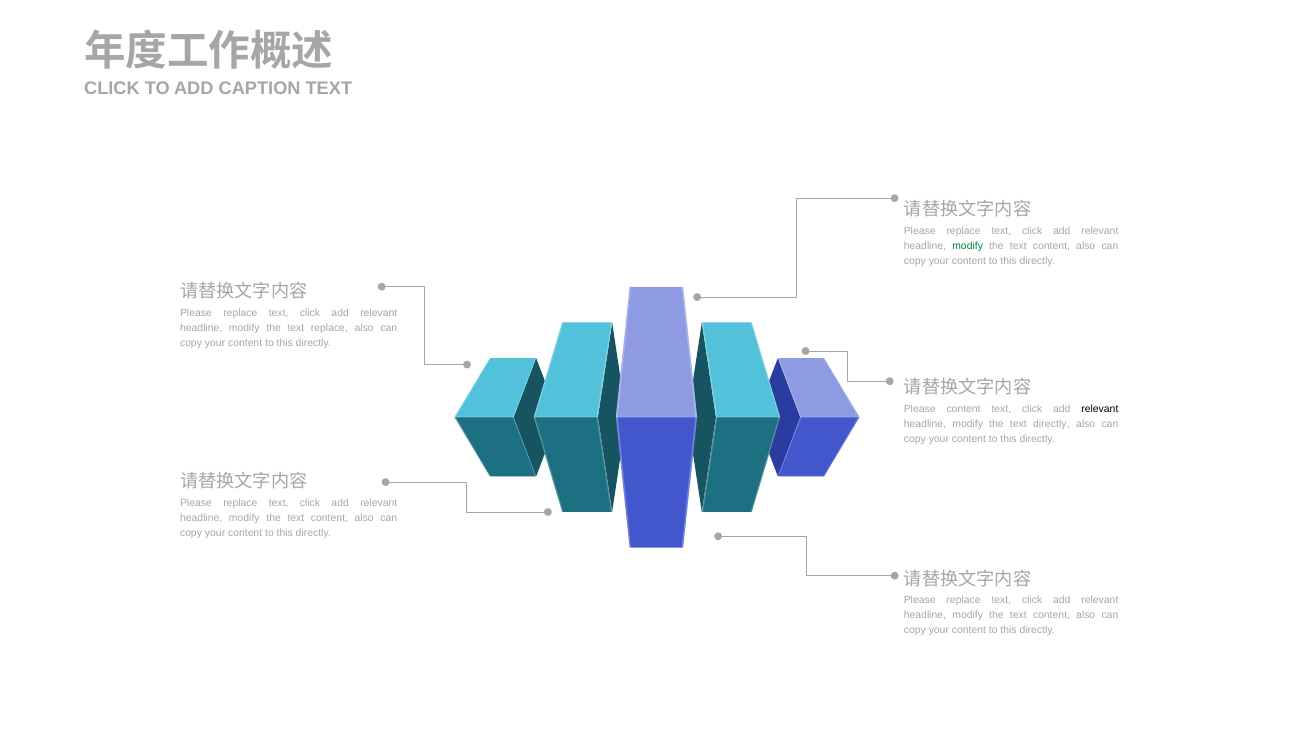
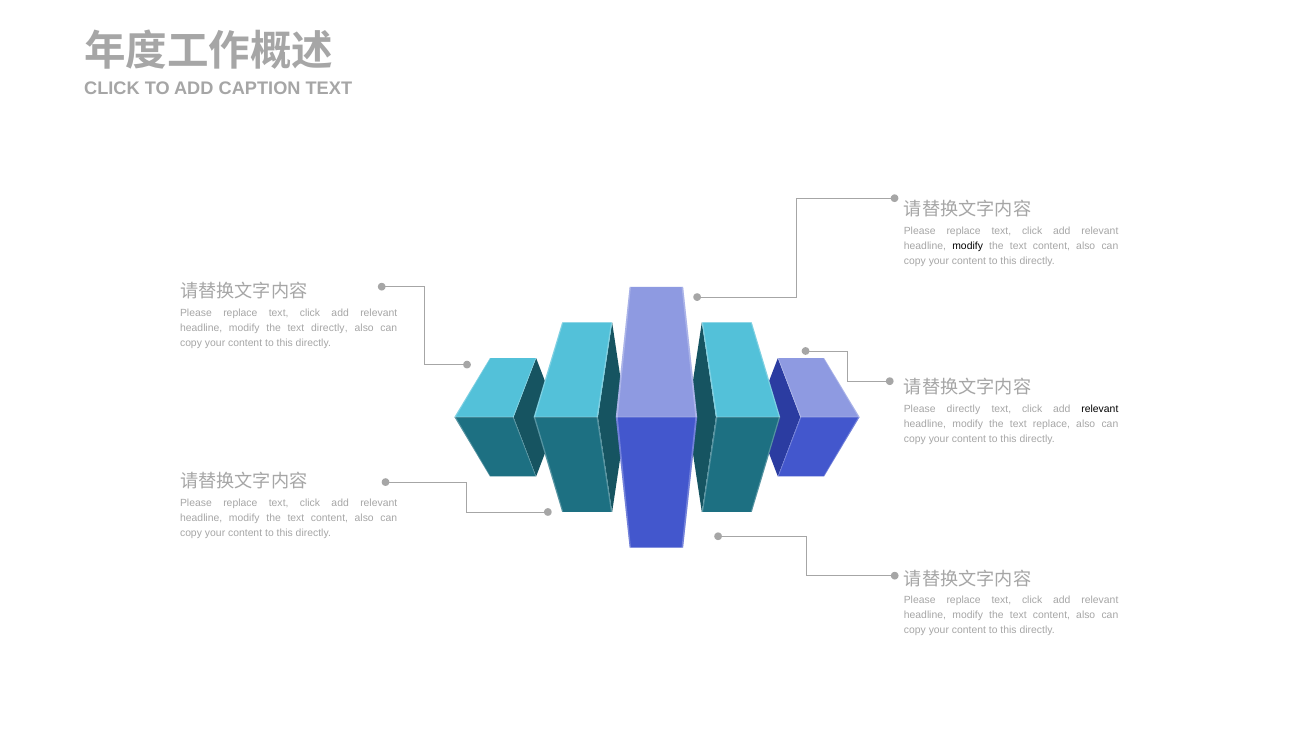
modify colour: green -> black (968, 246)
text replace: replace -> directly (329, 328)
Please content: content -> directly (964, 409)
text directly: directly -> replace (1051, 424)
